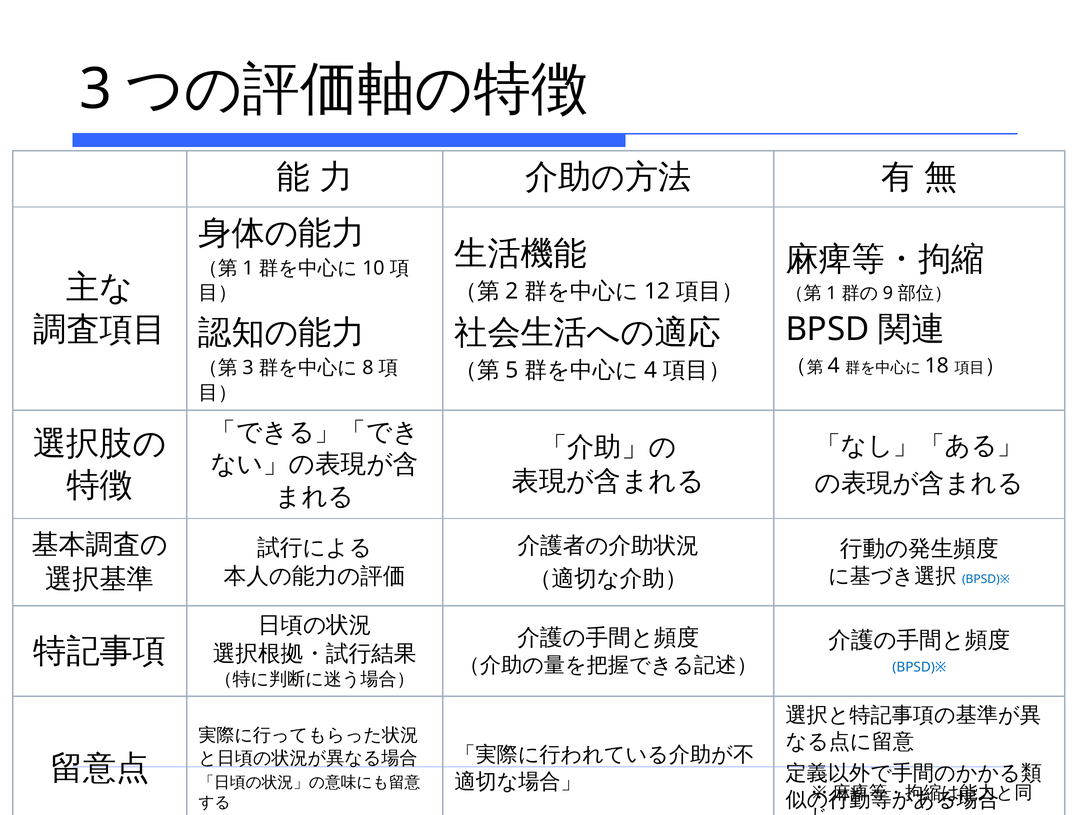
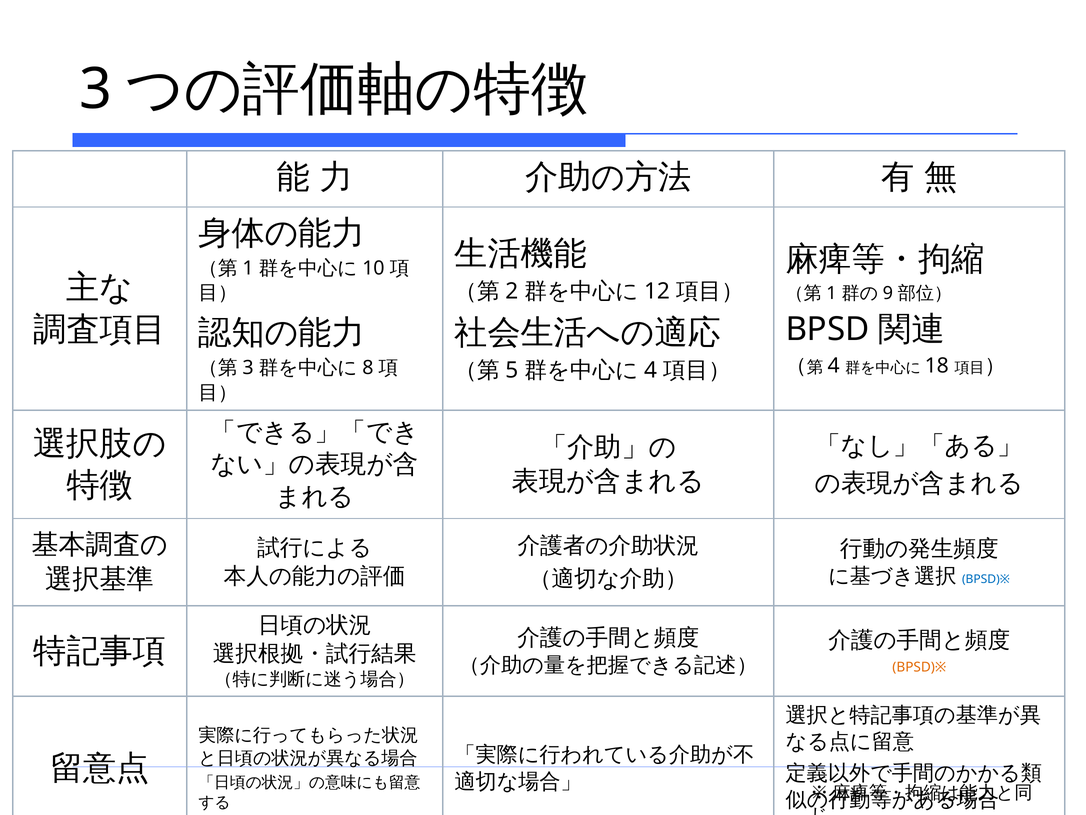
BPSD)※ colour: blue -> orange (919, 667)
